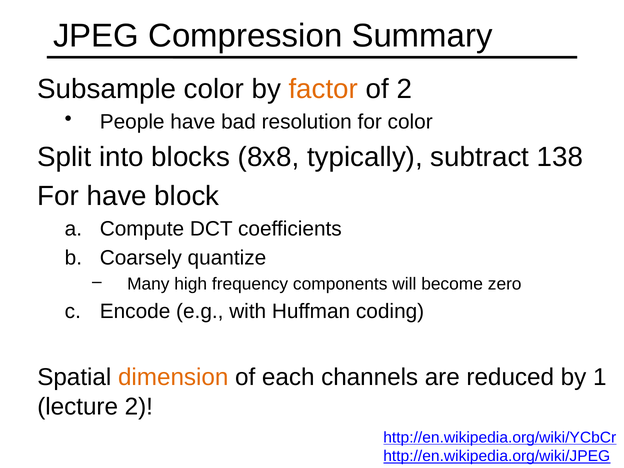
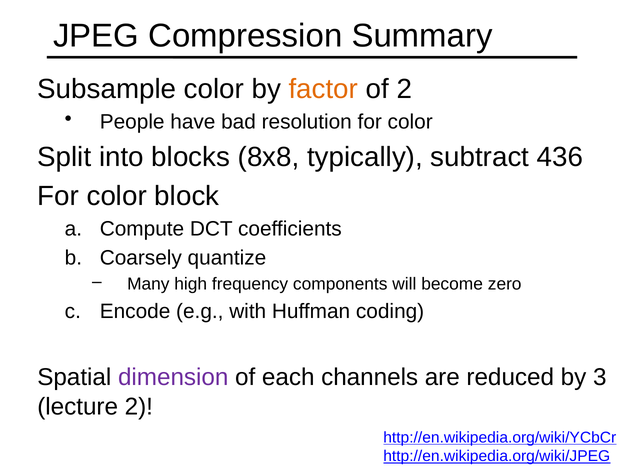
138: 138 -> 436 (560, 157)
have: have -> color (117, 196)
dimension colour: orange -> purple (173, 377)
1: 1 -> 3 (600, 377)
